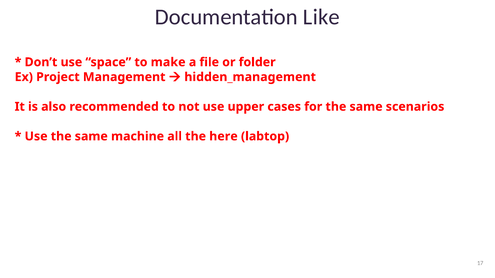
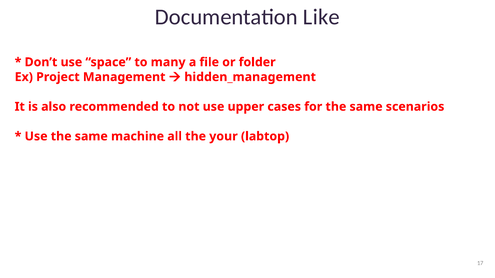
make: make -> many (168, 62)
here: here -> your (223, 137)
